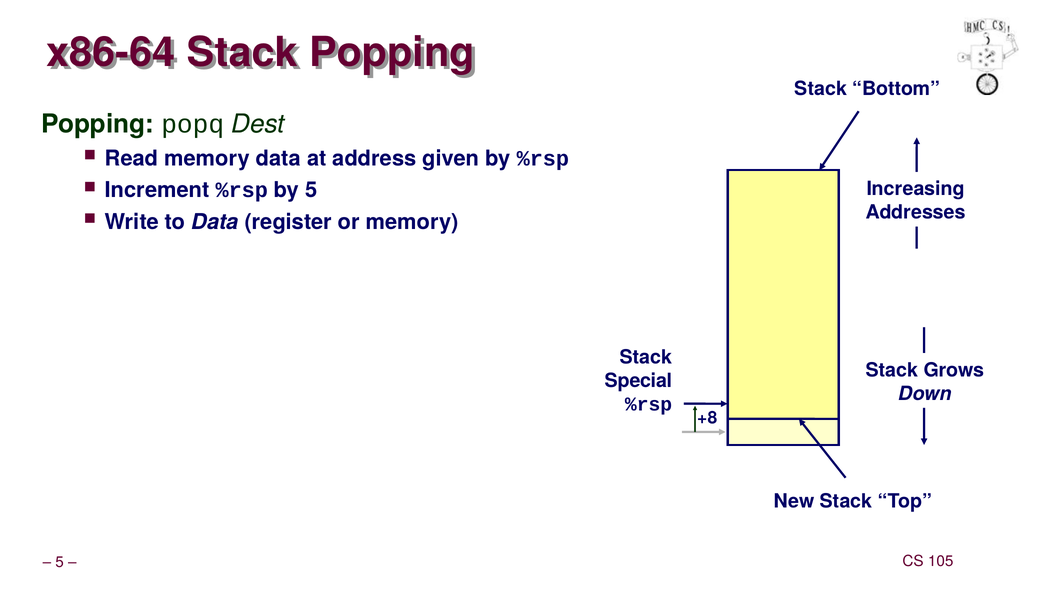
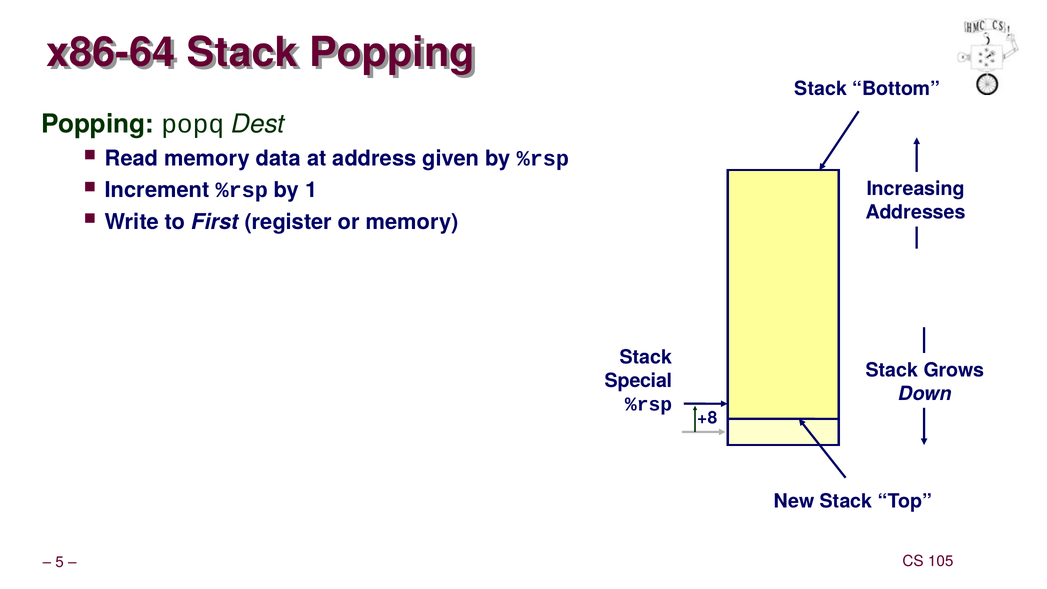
by 5: 5 -> 1 (311, 190)
to Data: Data -> First (215, 222)
